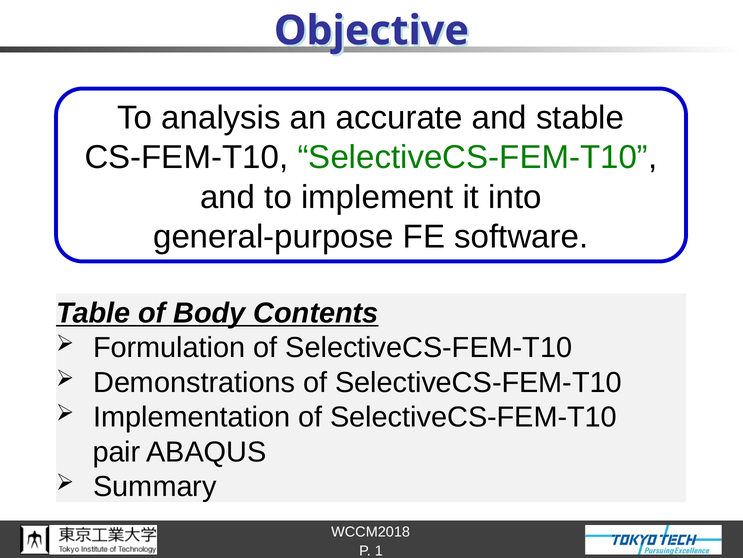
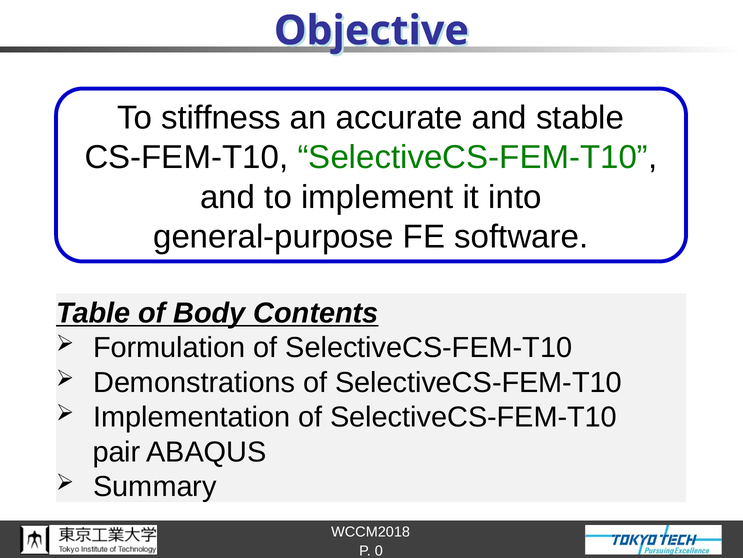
analysis: analysis -> stiffness (221, 118)
1: 1 -> 0 (379, 550)
